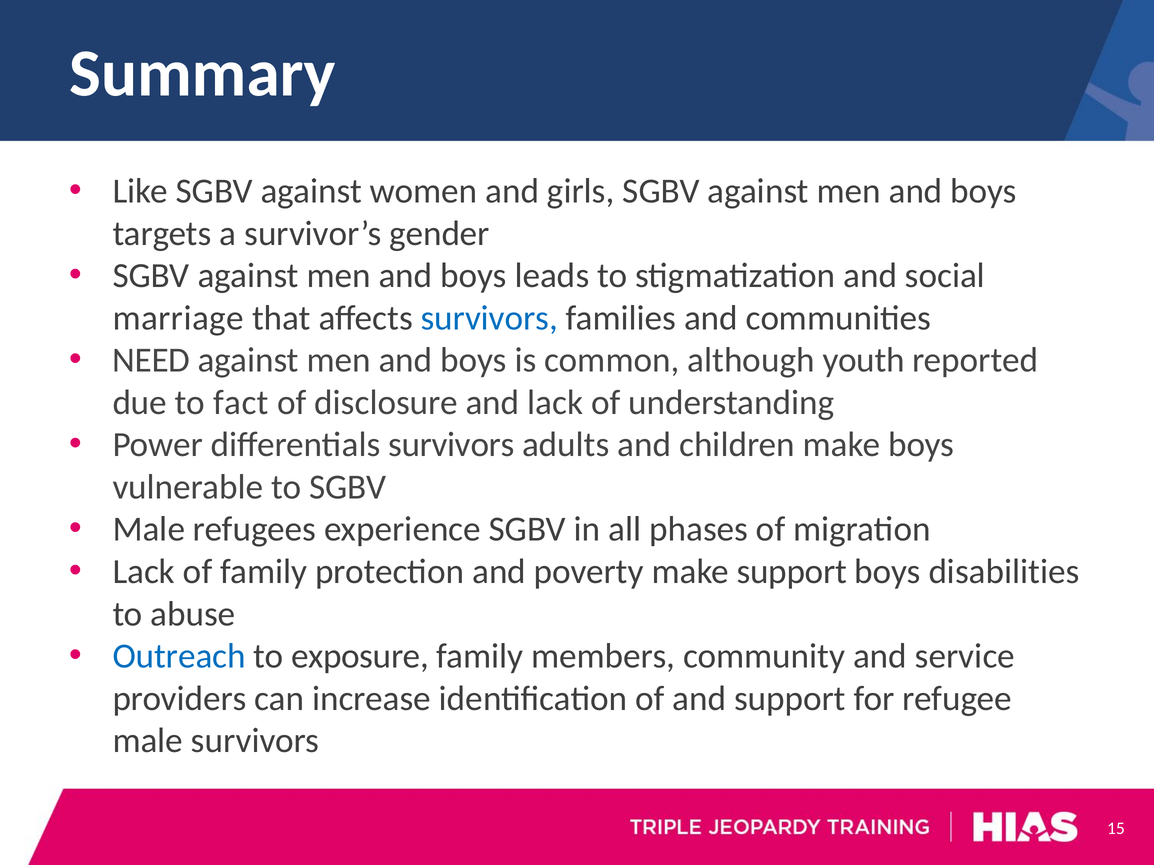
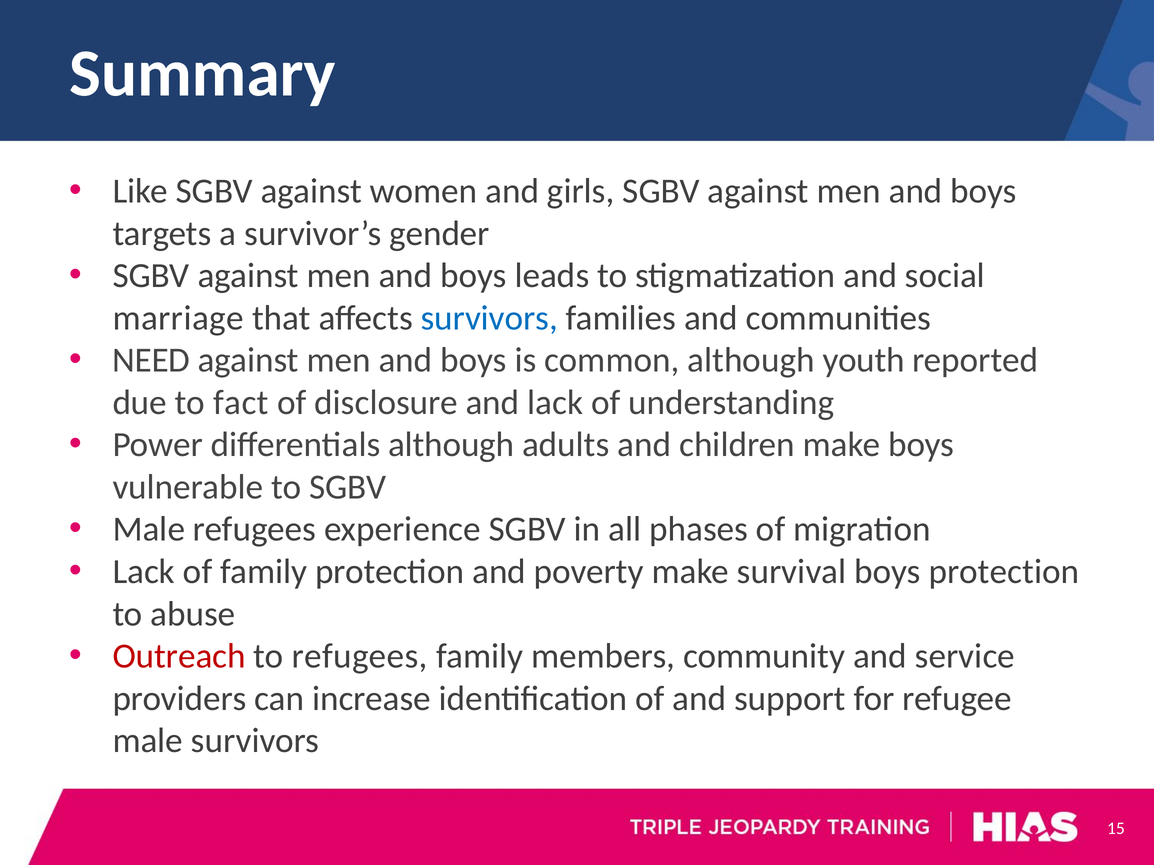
differentials survivors: survivors -> although (451, 445)
make support: support -> survival (792, 572)
boys disabilities: disabilities -> protection (1004, 572)
Outreach colour: blue -> red (179, 657)
to exposure: exposure -> refugees (360, 657)
